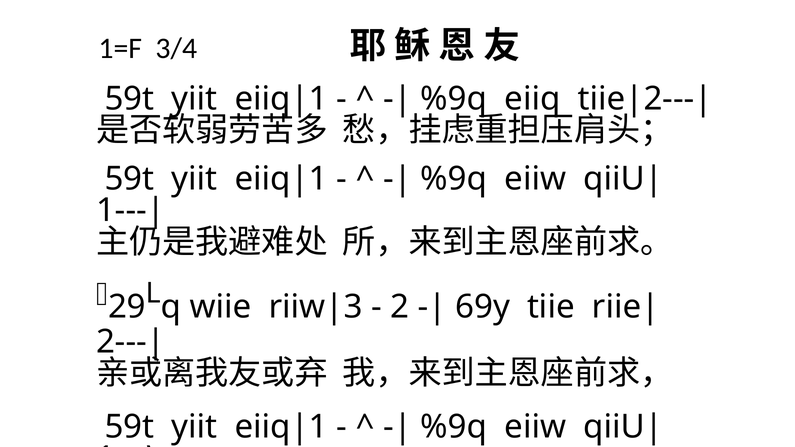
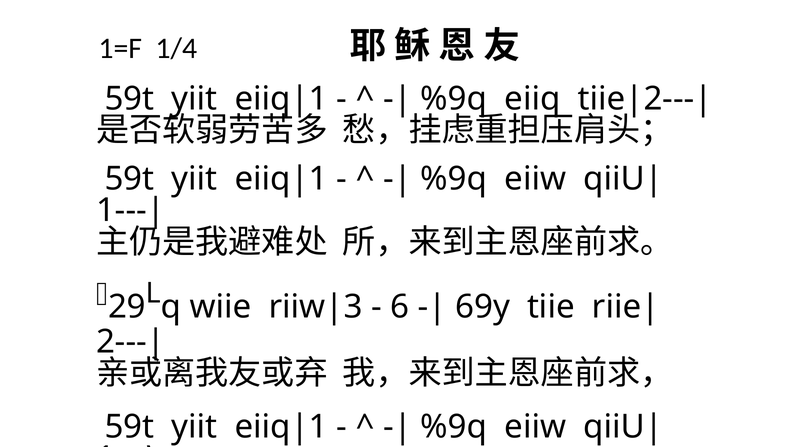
3/4: 3/4 -> 1/4 (176, 48)
2: 2 -> 6 (400, 307)
